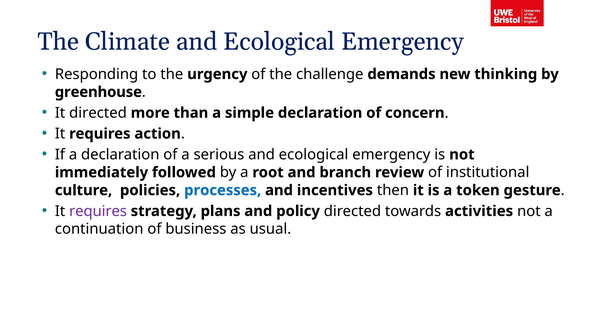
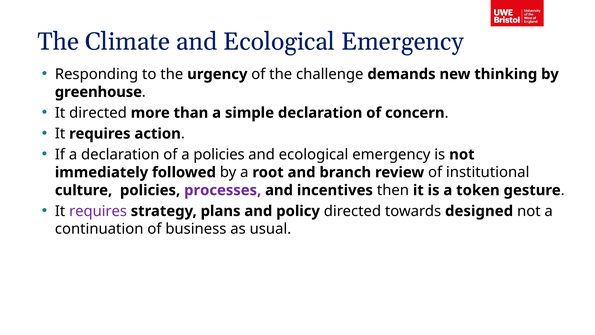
a serious: serious -> policies (219, 154)
processes colour: blue -> purple (223, 190)
activities: activities -> designed (479, 211)
